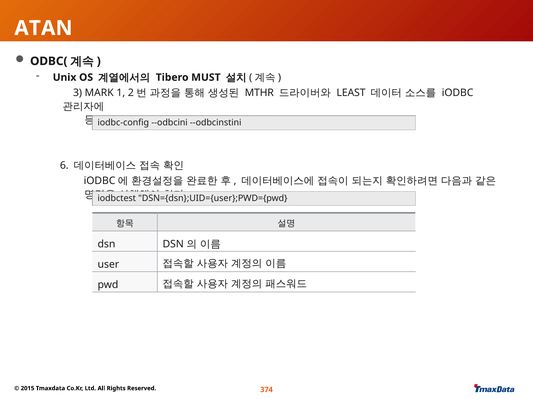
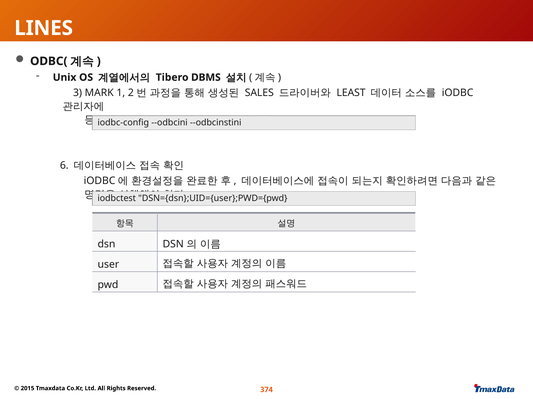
ATAN: ATAN -> LINES (44, 28)
MUST: MUST -> DBMS (206, 78)
MTHR: MTHR -> SALES (259, 93)
